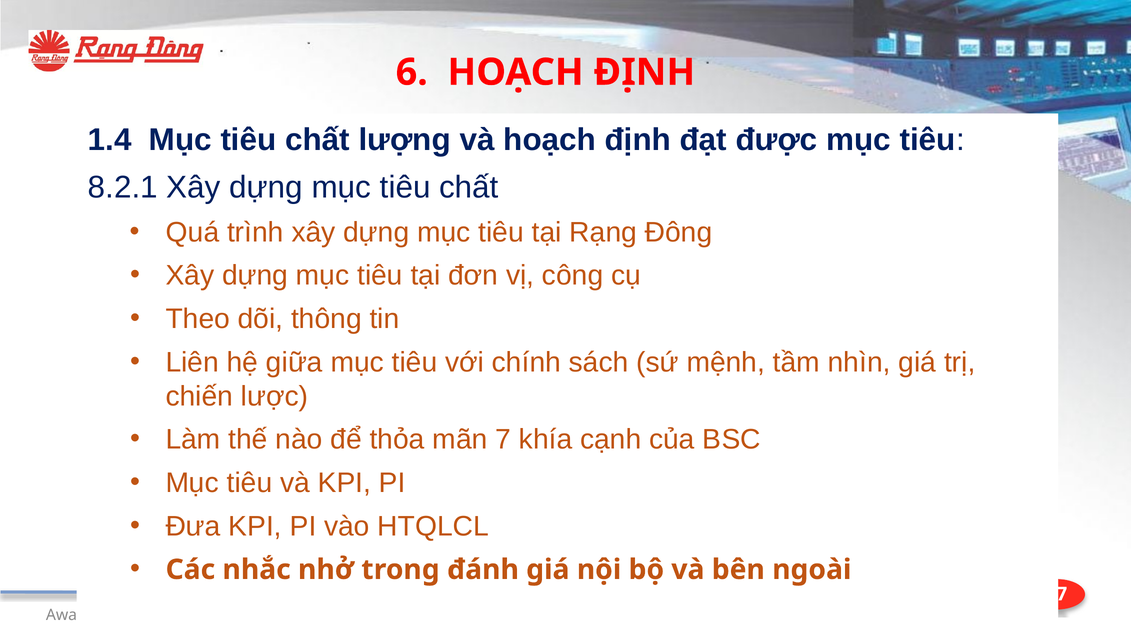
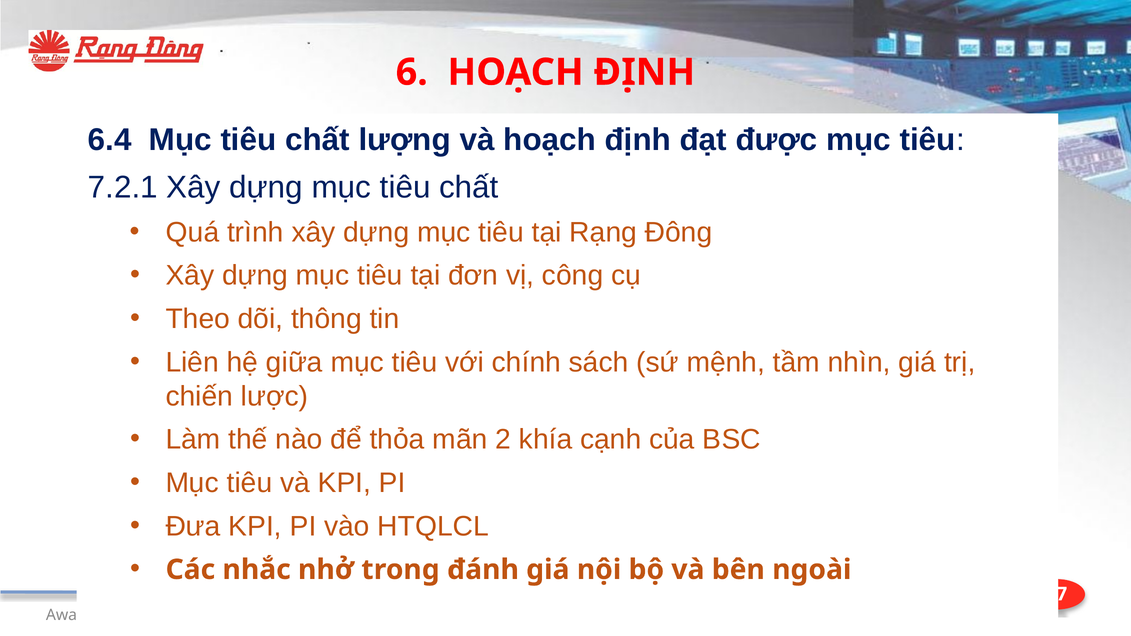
1.4: 1.4 -> 6.4 (110, 140)
8.2.1: 8.2.1 -> 7.2.1 (123, 187)
7: 7 -> 2 (503, 440)
